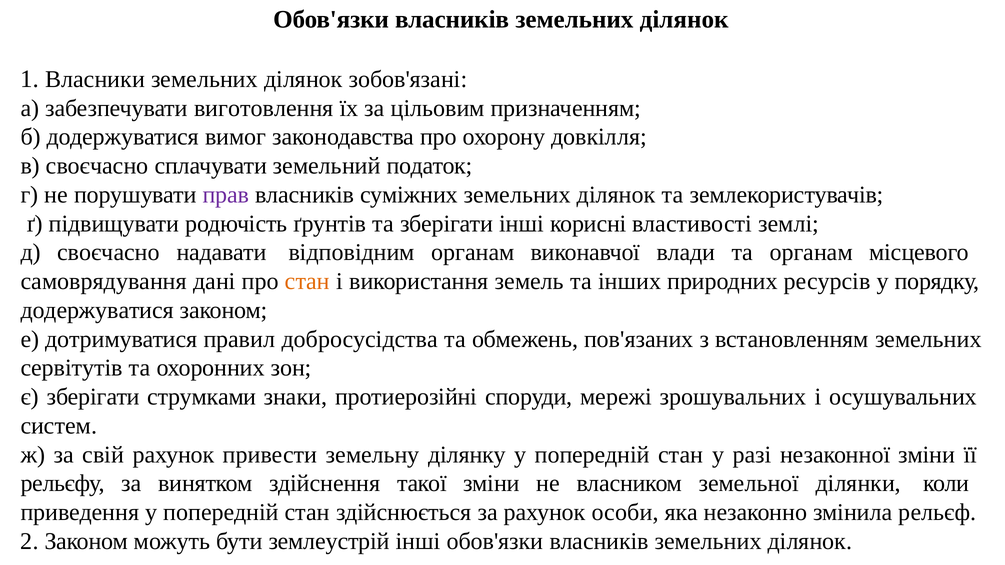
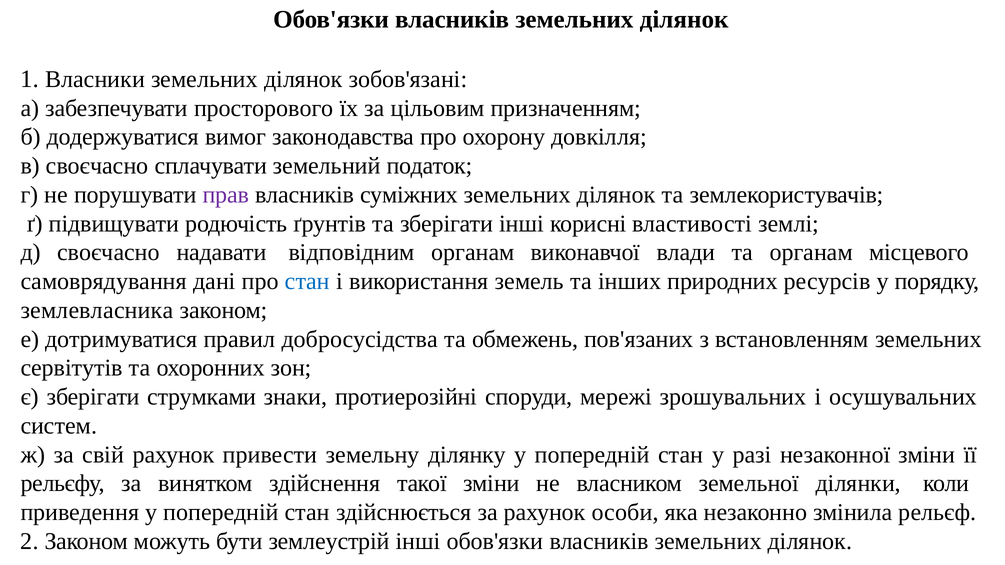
виготовлення: виготовлення -> просторового (264, 108)
стан colour: orange -> blue (307, 282)
додержуватися: додержуватися -> землевласника (97, 310)
